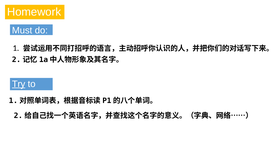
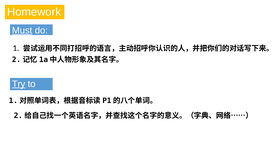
Must underline: none -> present (22, 30)
